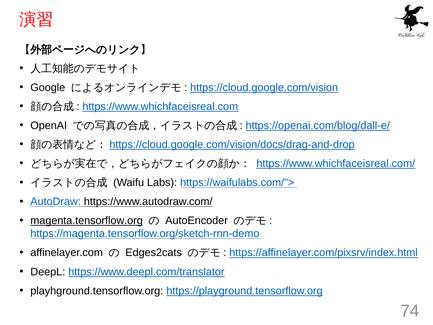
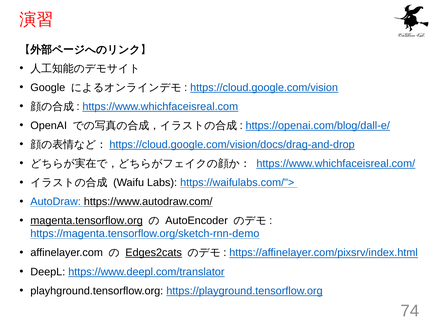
Edges2cats underline: none -> present (154, 253)
